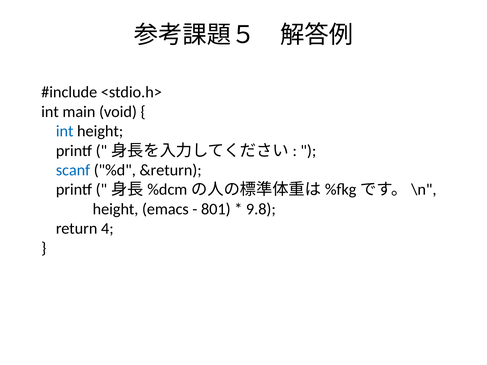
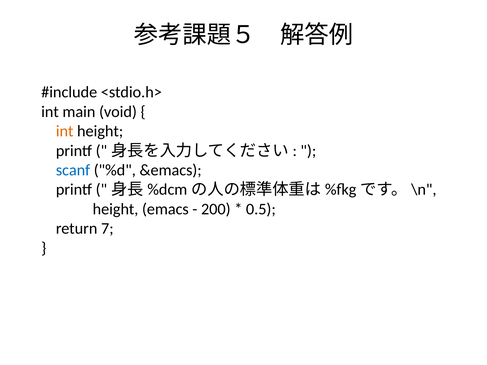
int colour: blue -> orange (65, 131)
&return: &return -> &emacs (171, 170)
801: 801 -> 200 (216, 209)
9.8: 9.8 -> 0.5 (261, 209)
4: 4 -> 7 (107, 229)
